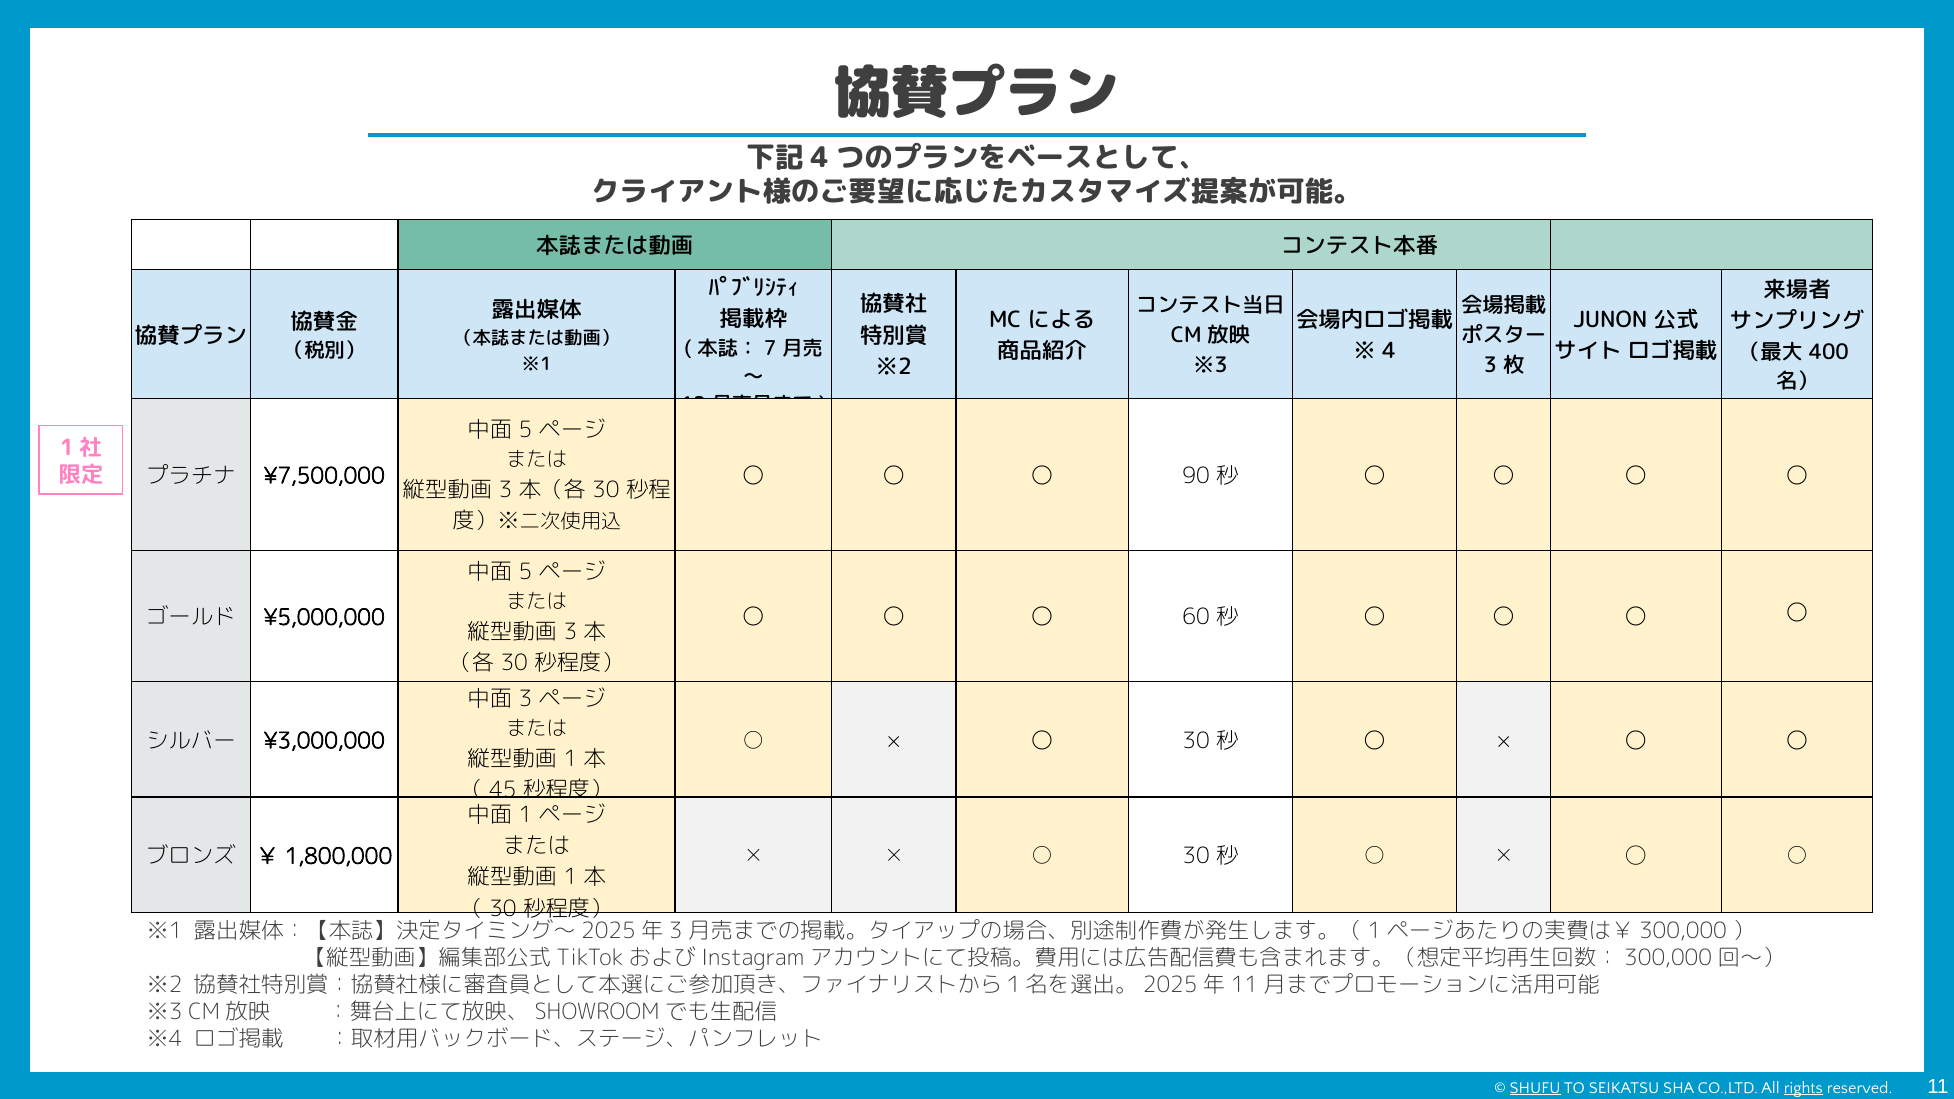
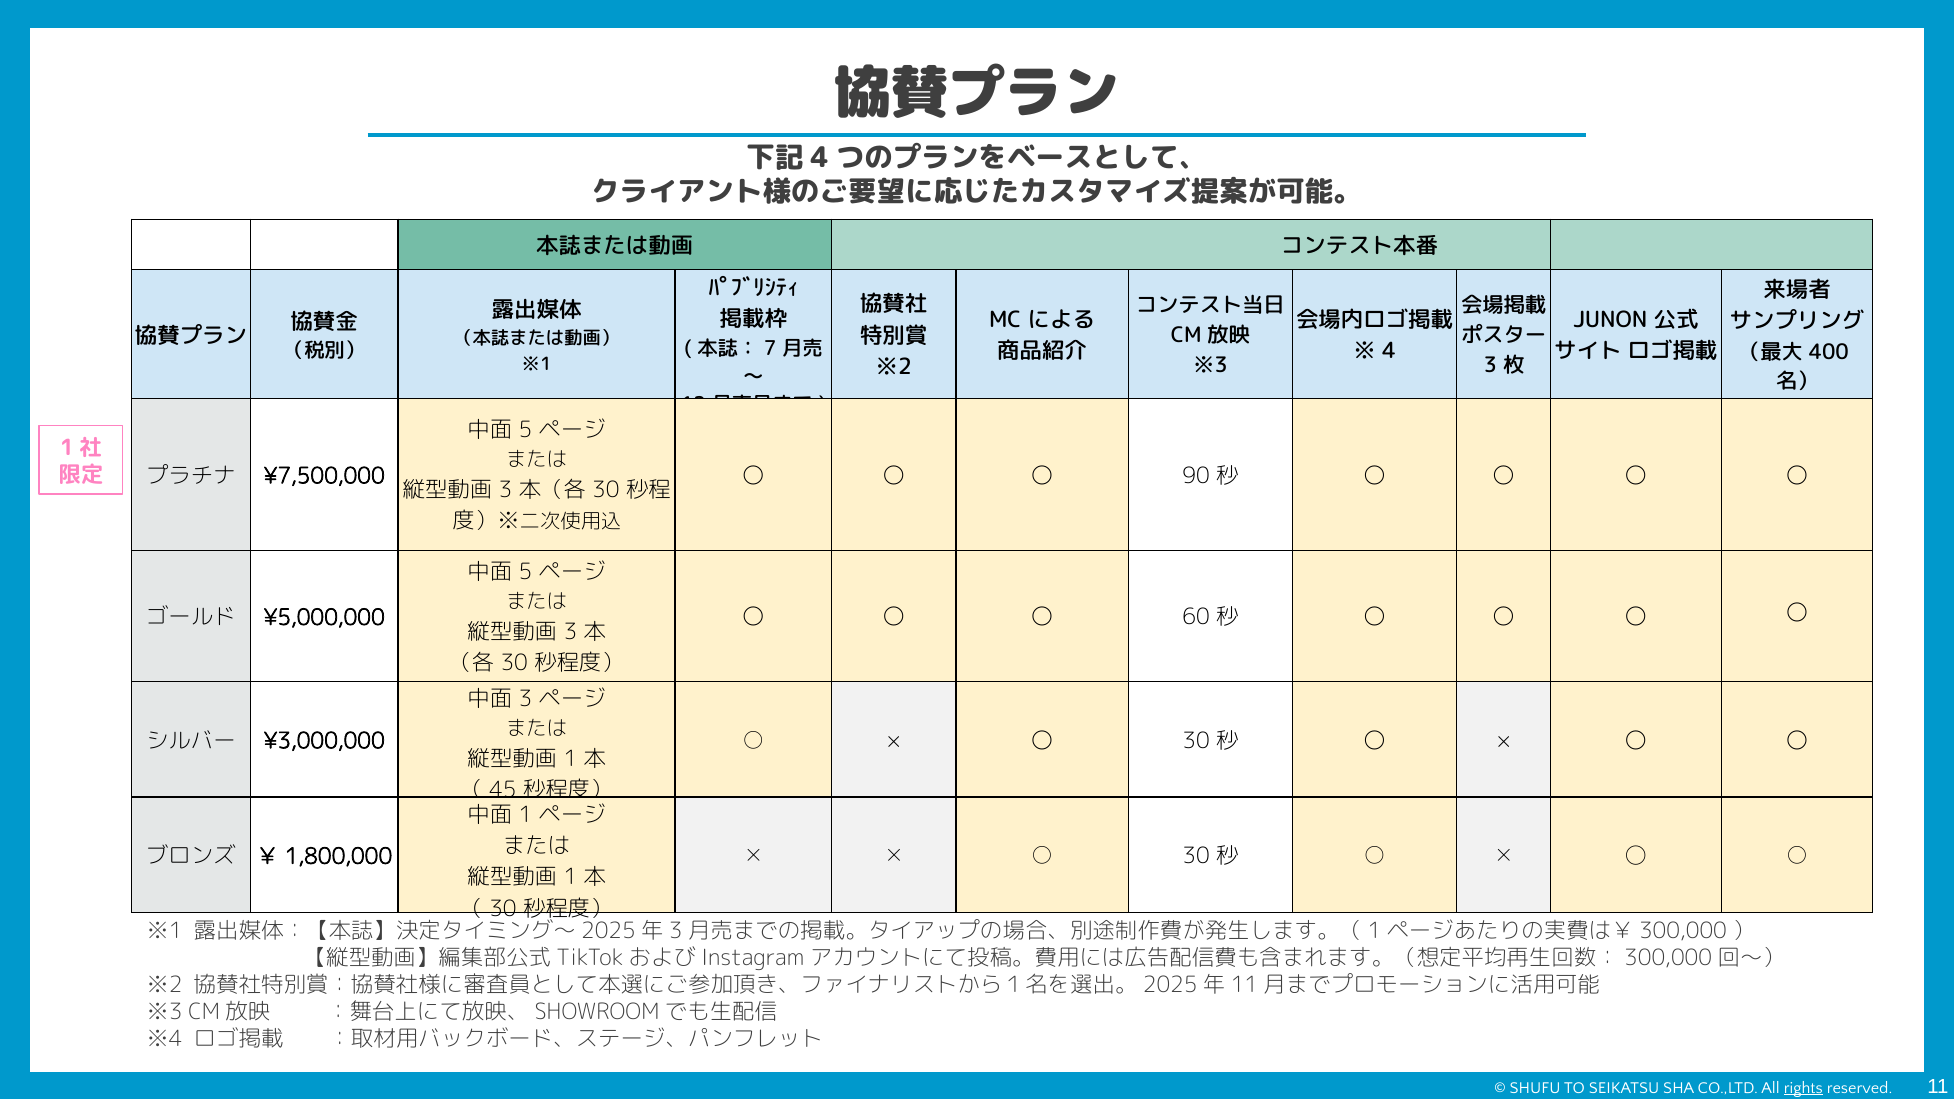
SHUFU underline: present -> none (1535, 1088)
